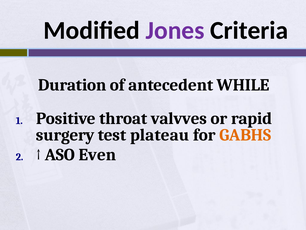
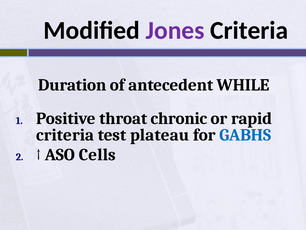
valvves: valvves -> chronic (179, 118)
surgery: surgery -> criteria (65, 135)
GABHS colour: orange -> blue (245, 135)
Even: Even -> Cells (97, 154)
